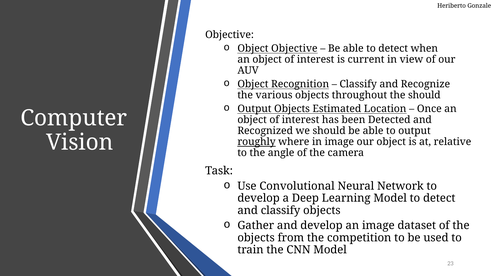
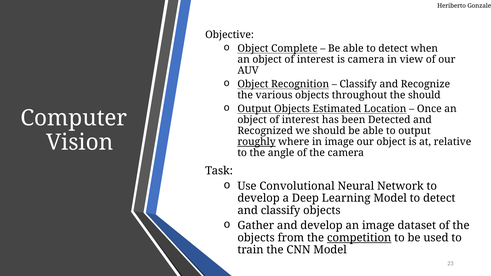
Object Objective: Objective -> Complete (294, 49)
is current: current -> camera (366, 60)
competition underline: none -> present (359, 238)
